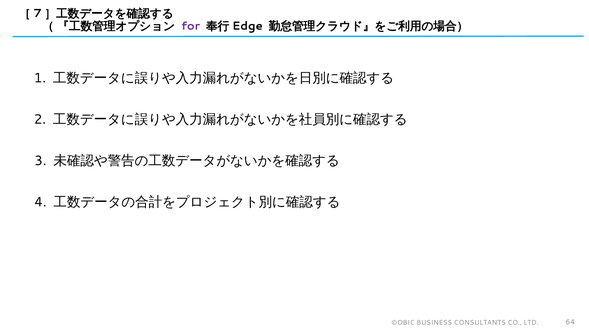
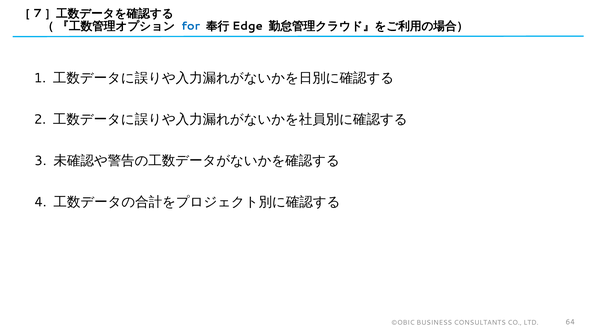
for colour: purple -> blue (191, 26)
